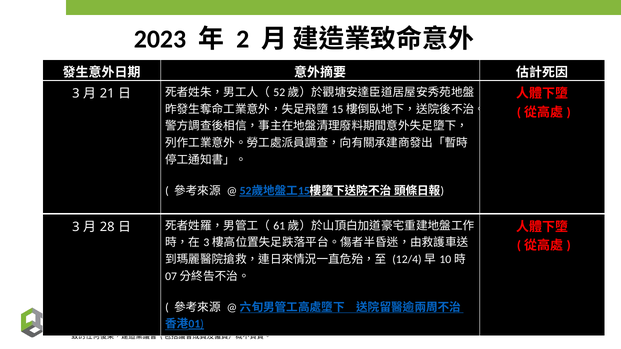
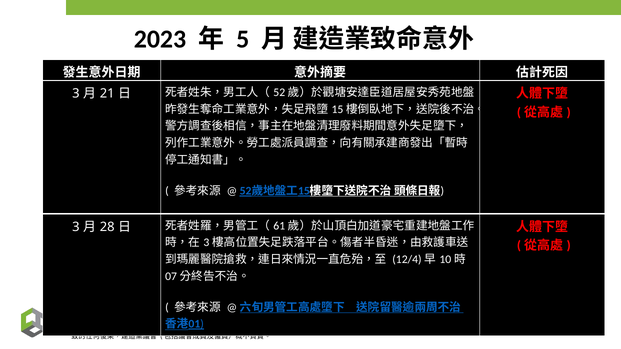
2: 2 -> 5 (243, 39)
